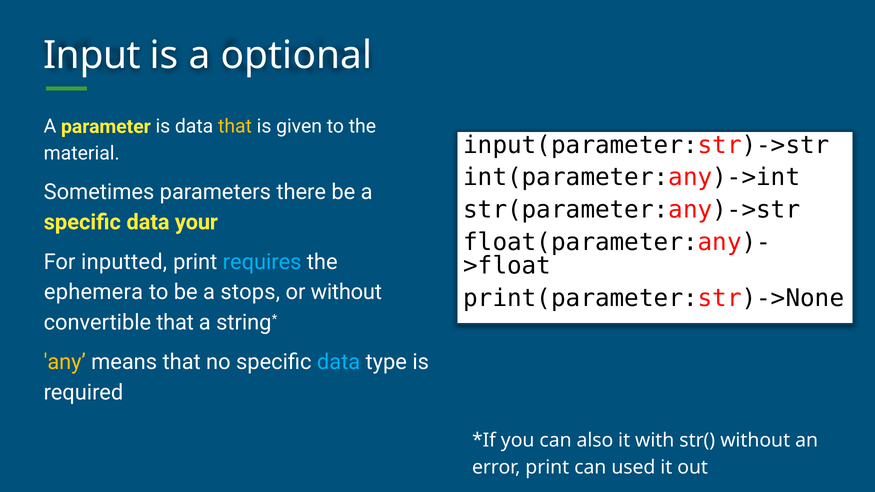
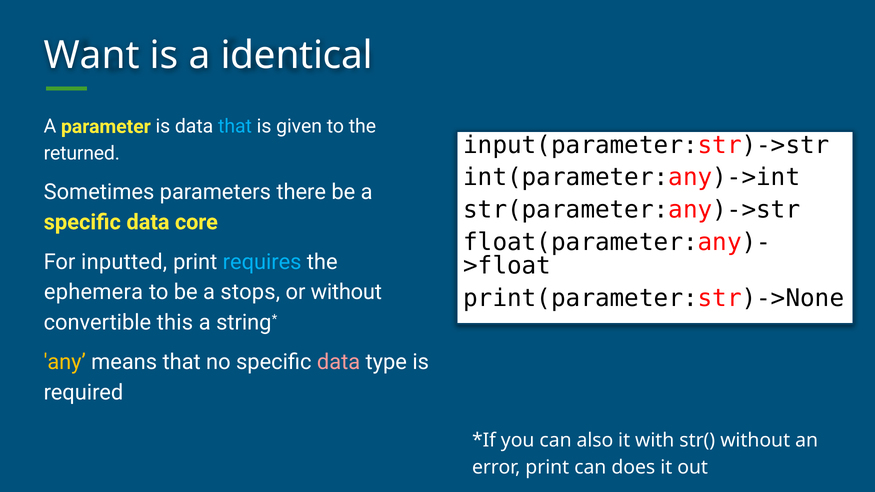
Input: Input -> Want (92, 56)
optional: optional -> identical (297, 56)
that colour: yellow -> light blue (235, 127)
material: material -> returned (82, 153)
your: your -> core (196, 222)
convertible that: that -> this (175, 322)
data colour: light blue -> pink (339, 362)
used: used -> does (633, 467)
